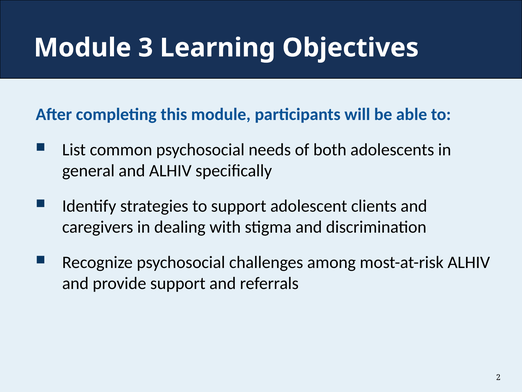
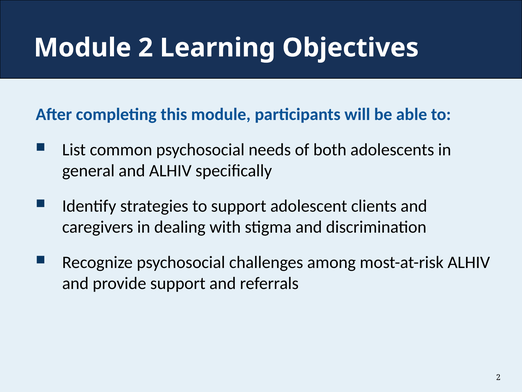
Module 3: 3 -> 2 (146, 48)
